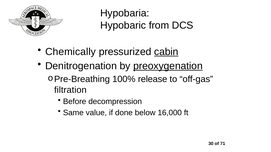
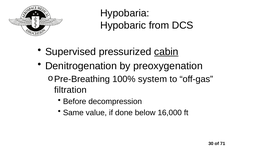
Chemically: Chemically -> Supervised (71, 52)
preoxygenation underline: present -> none (168, 66)
release: release -> system (152, 79)
